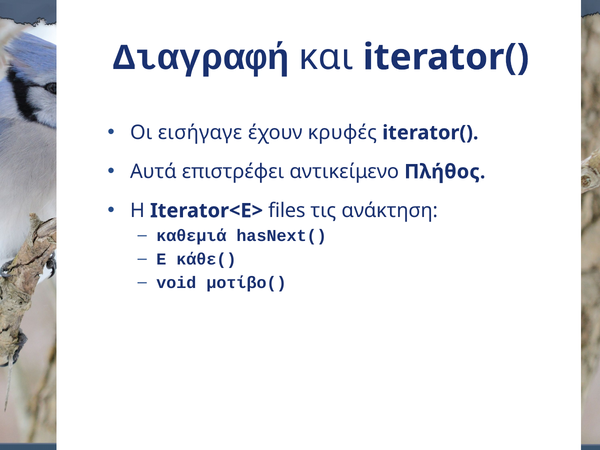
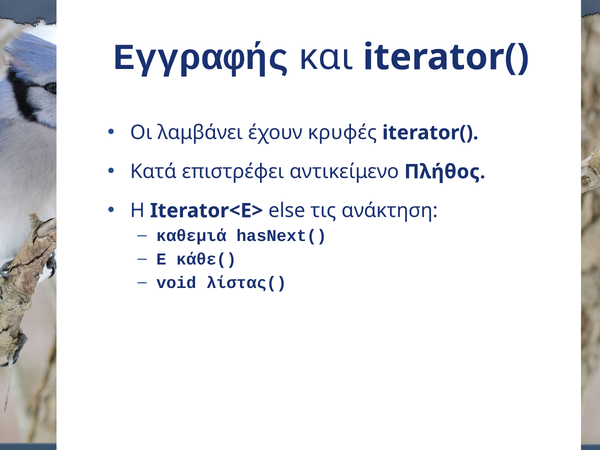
Διαγραφή: Διαγραφή -> Εγγραφής (201, 57)
εισήγαγε: εισήγαγε -> λαμβάνει (200, 133)
Αυτά: Αυτά -> Κατά (153, 172)
files: files -> else (287, 211)
μοτίβο(: μοτίβο( -> λίστας( (247, 282)
